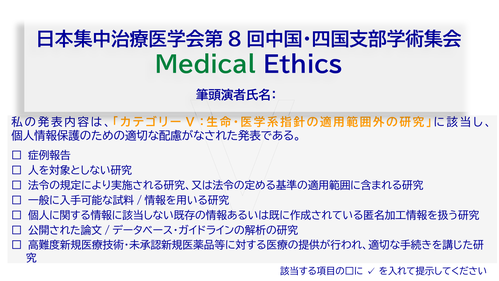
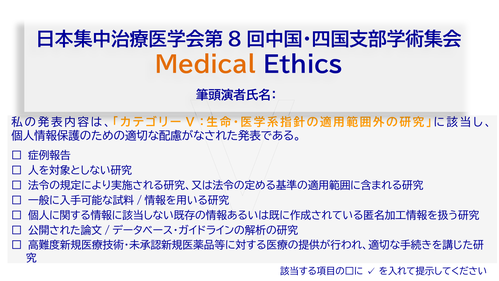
Medical colour: green -> orange (205, 65)
